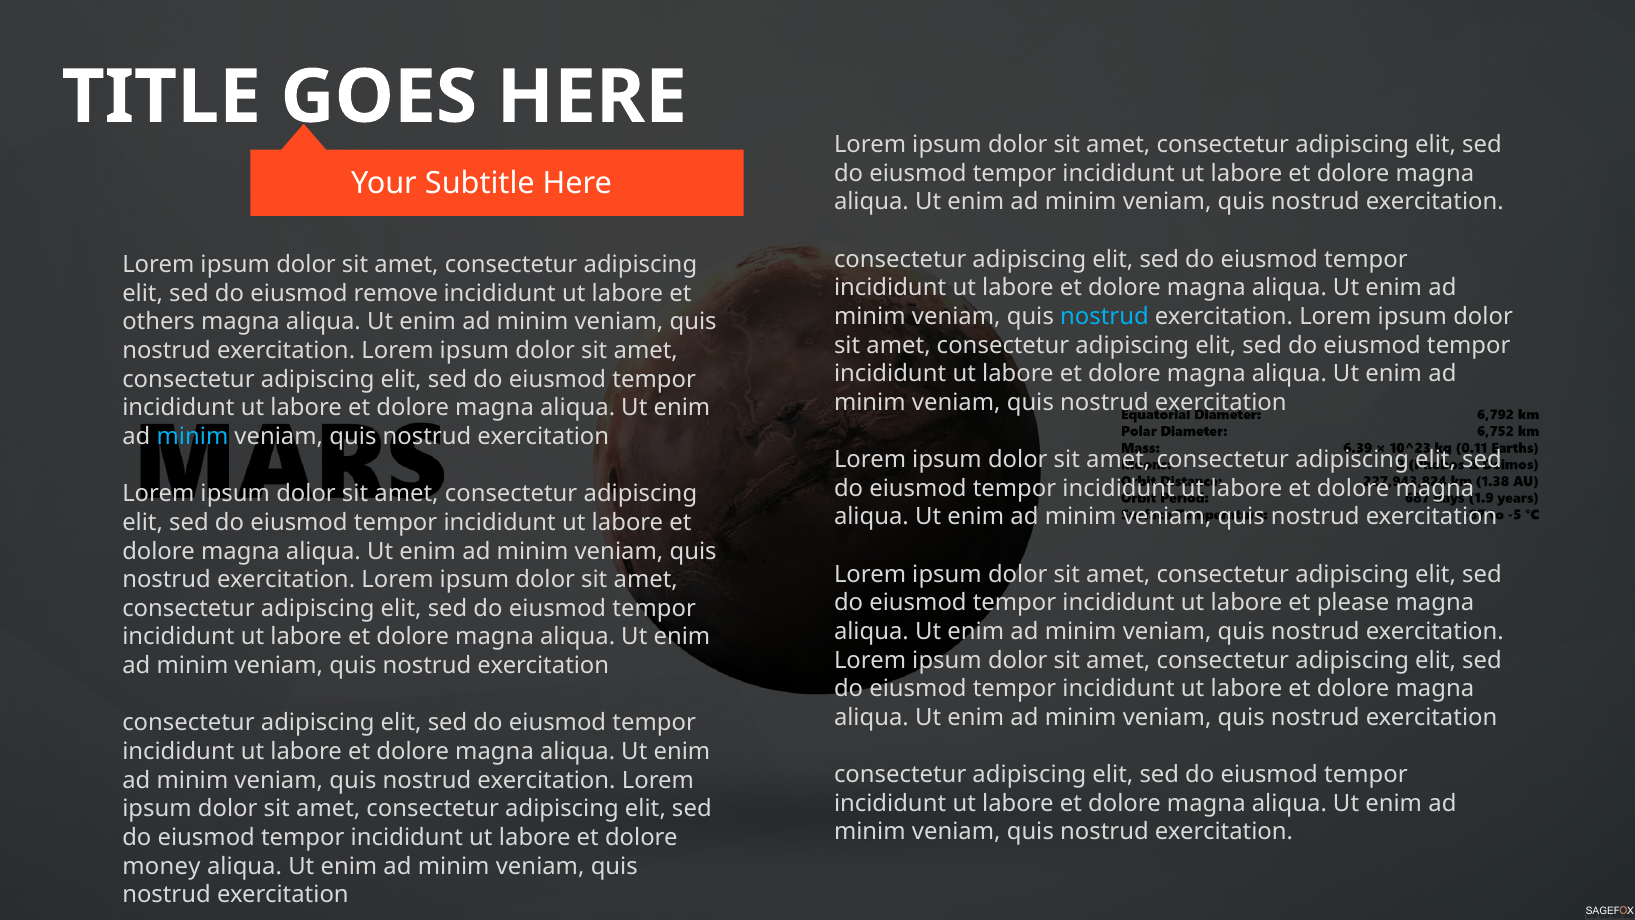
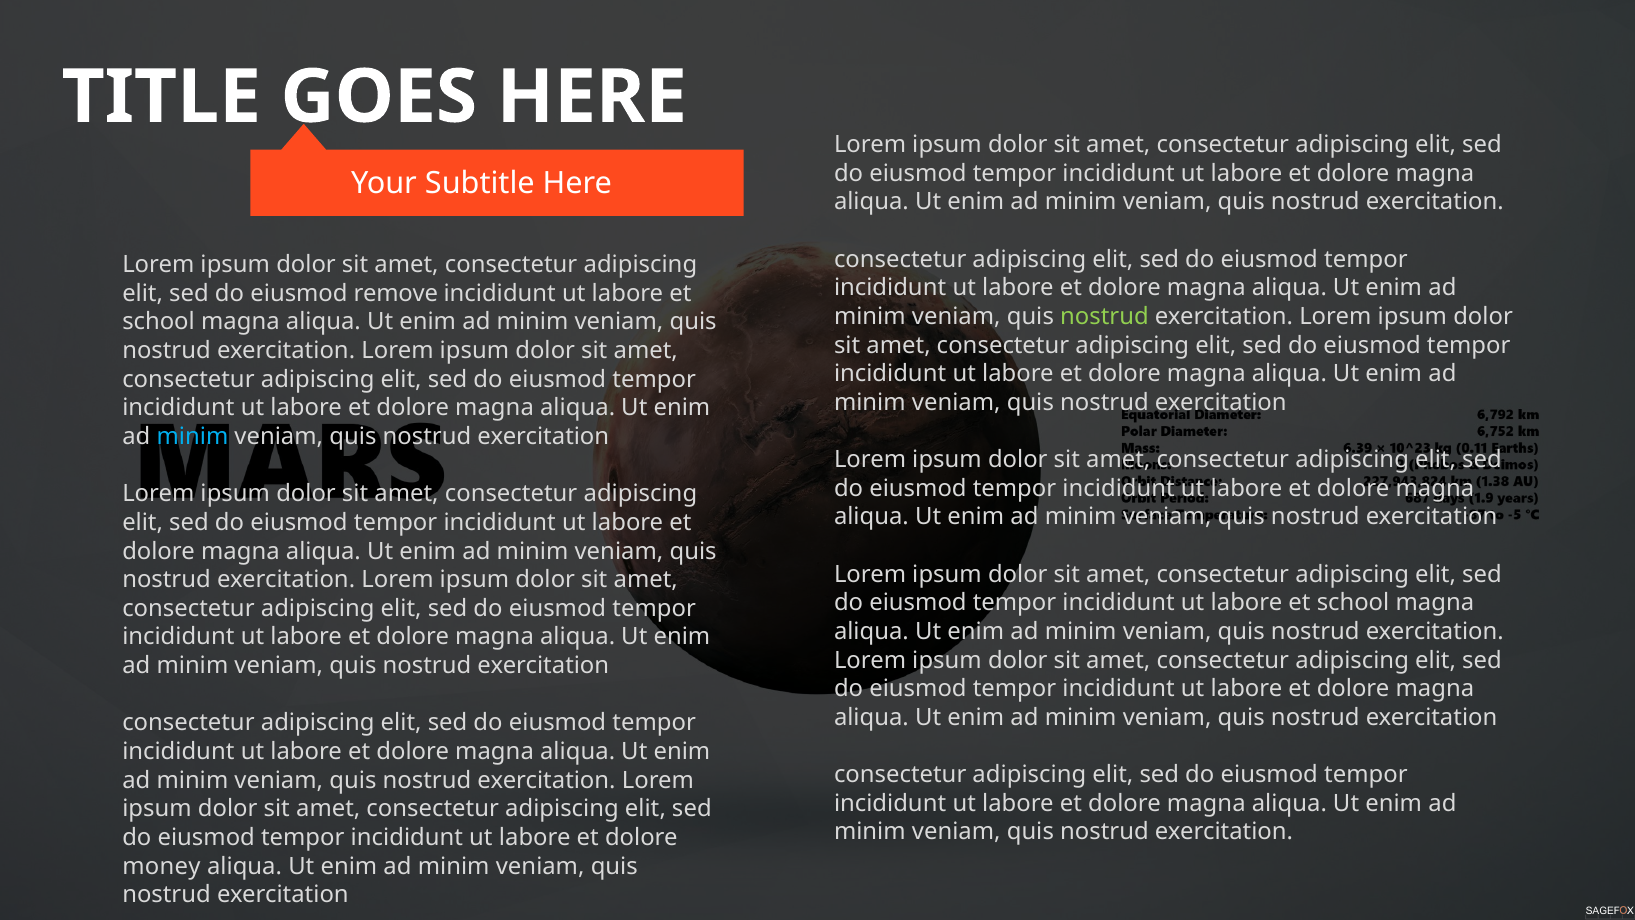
nostrud colour: light blue -> light green (1104, 317)
others: others -> school (159, 322)
please: please -> school (1353, 603)
